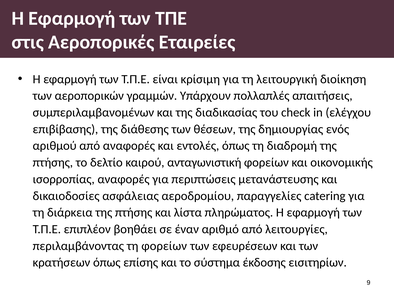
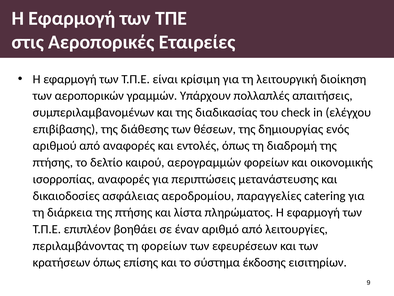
ανταγωνιστική: ανταγωνιστική -> αερογραμμών (204, 162)
